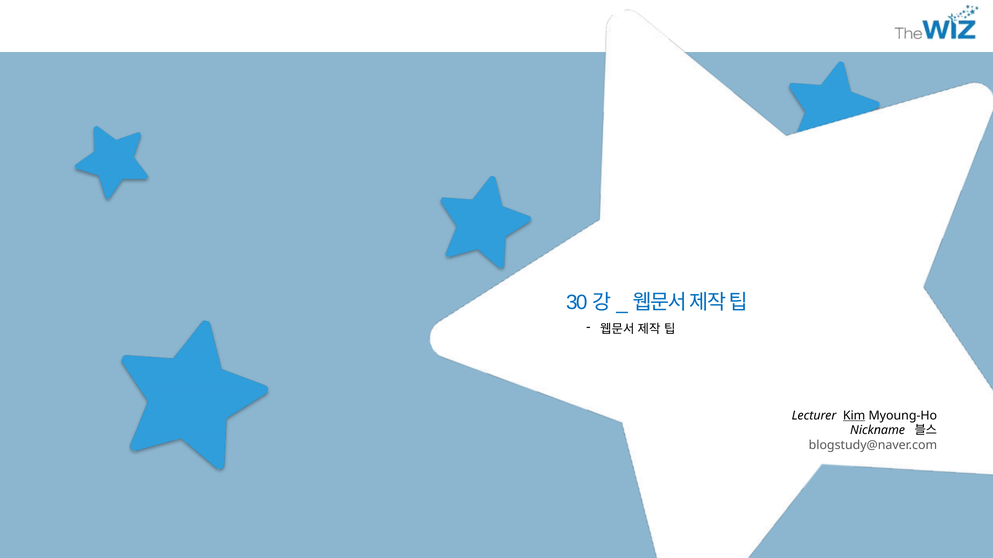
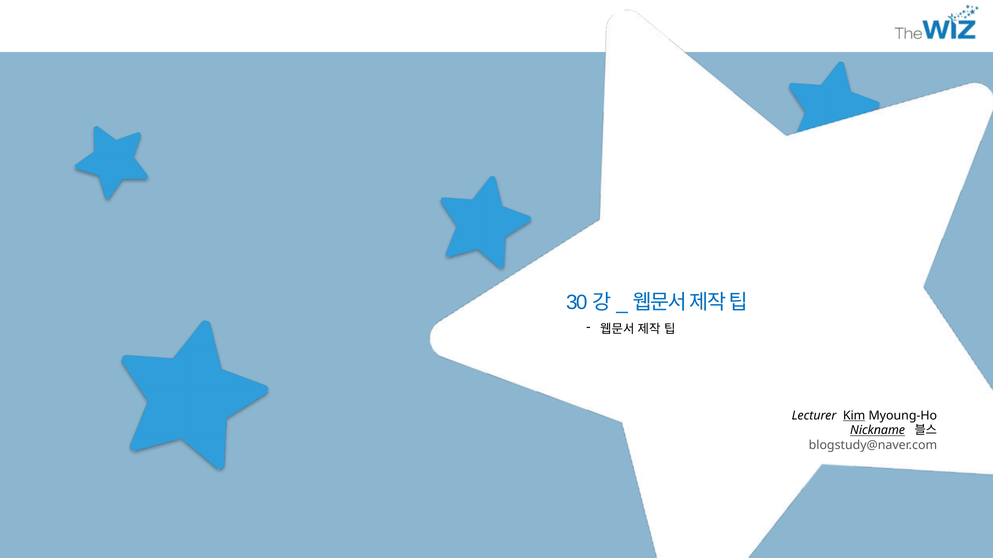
Nickname underline: none -> present (878, 431)
